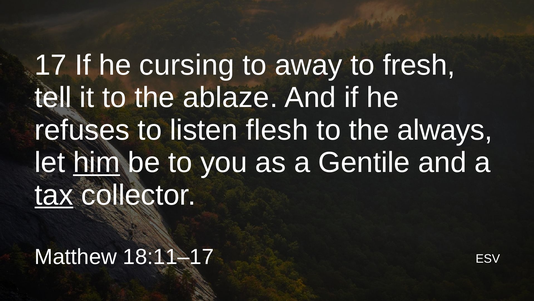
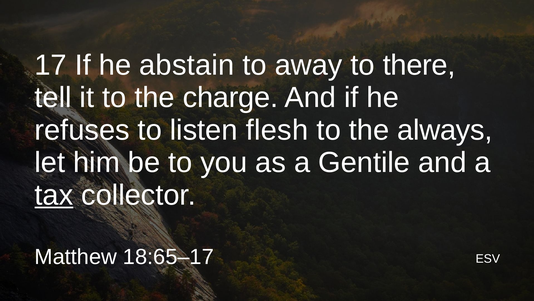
cursing: cursing -> abstain (187, 65)
fresh: fresh -> there (419, 65)
ablaze: ablaze -> charge (230, 97)
him underline: present -> none (97, 162)
18:11–17: 18:11–17 -> 18:65–17 (168, 256)
